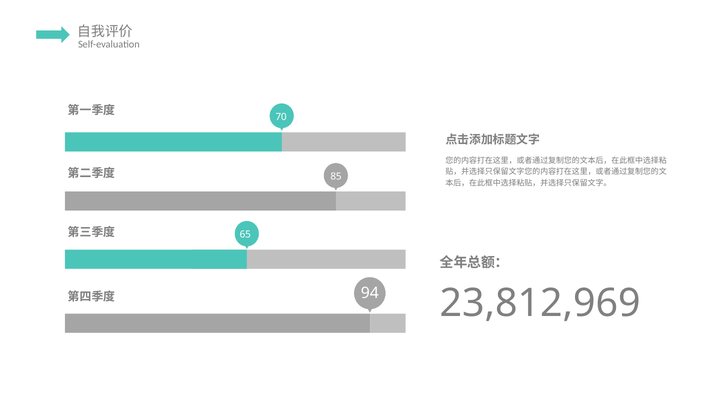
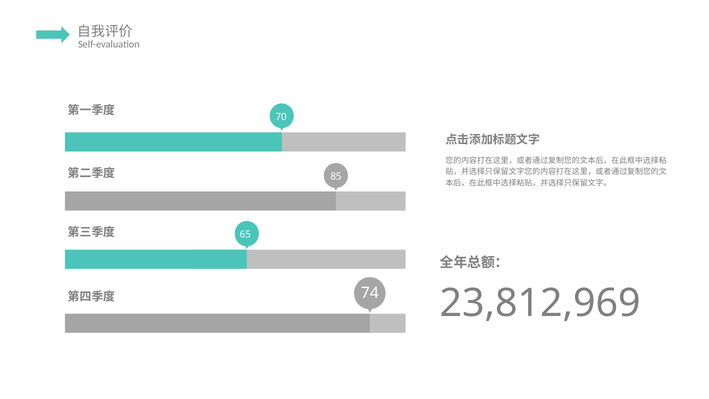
94: 94 -> 74 (370, 293)
